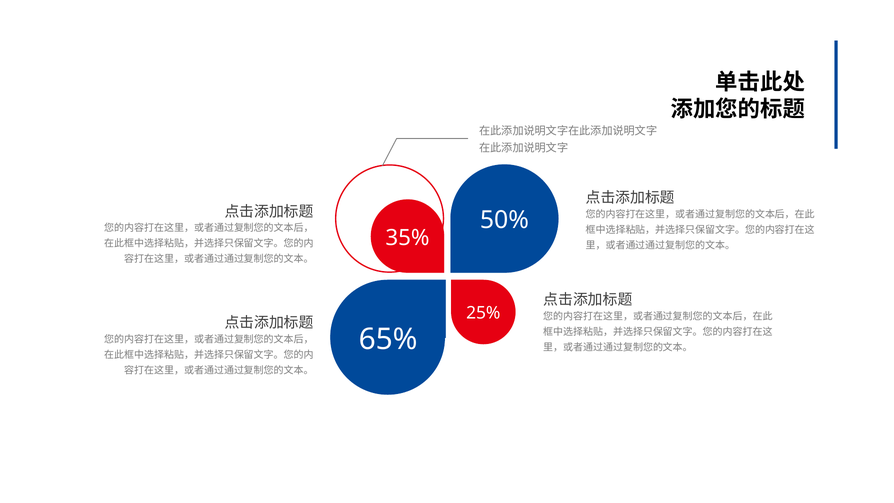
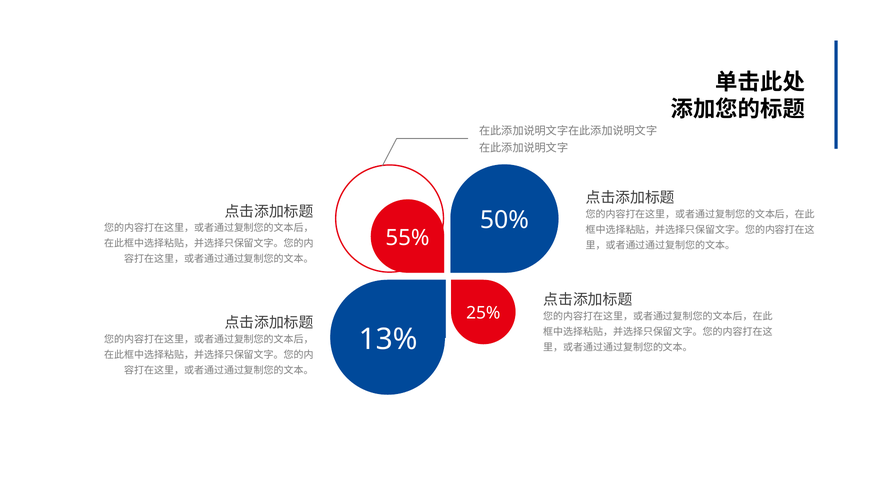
35%: 35% -> 55% (407, 238)
65%: 65% -> 13% (388, 339)
